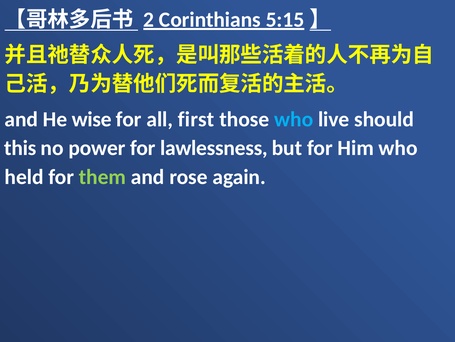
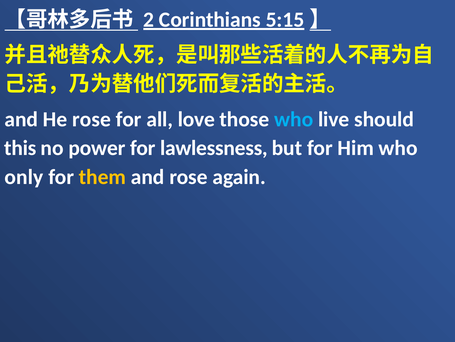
He wise: wise -> rose (92, 119)
first: first -> love (196, 119)
held: held -> only (24, 177)
them colour: light green -> yellow (102, 177)
